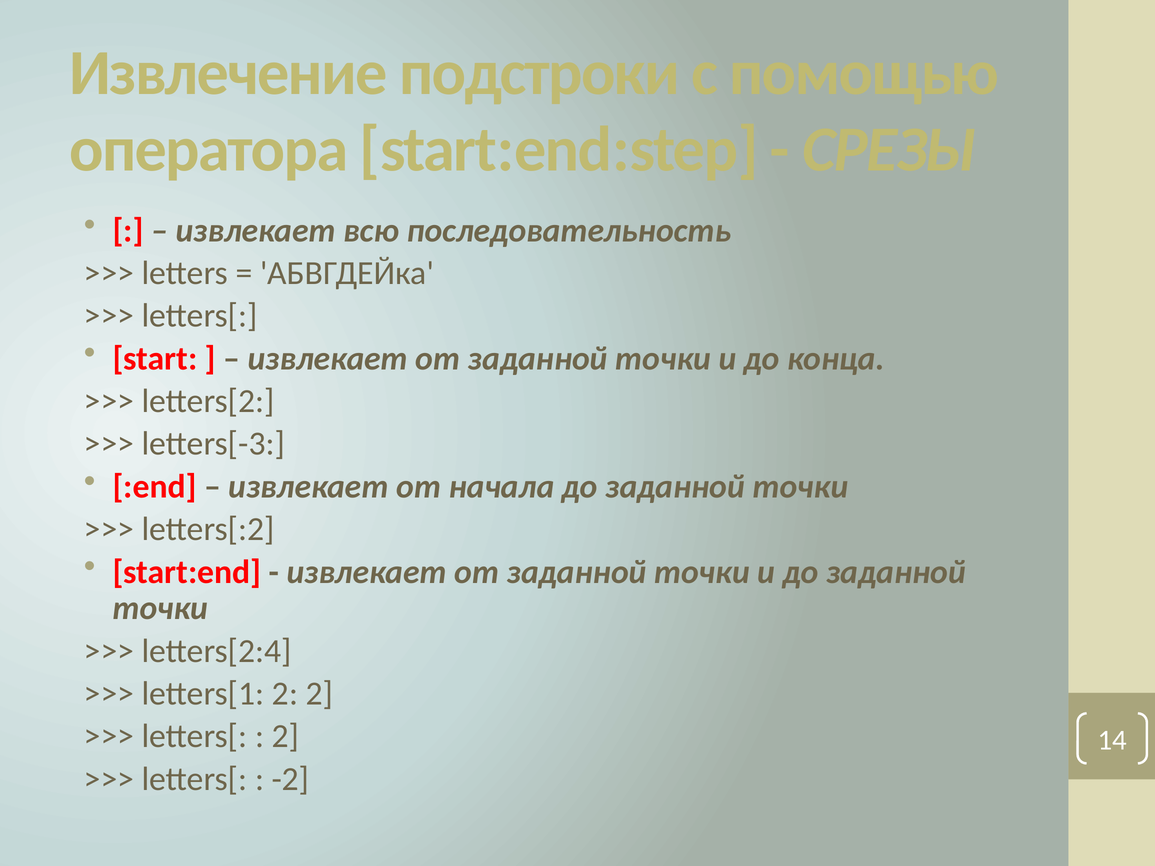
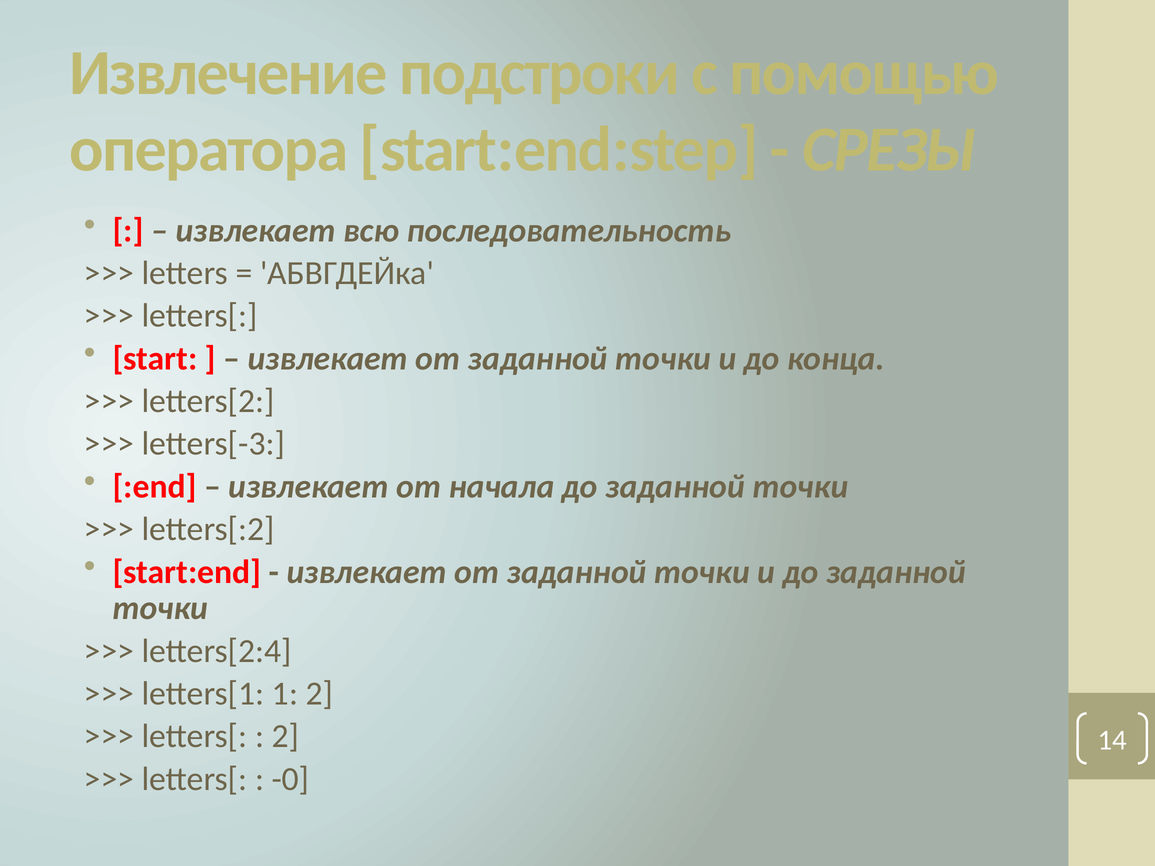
letters[1 2: 2 -> 1 (285, 694)
-2: -2 -> -0 (290, 779)
